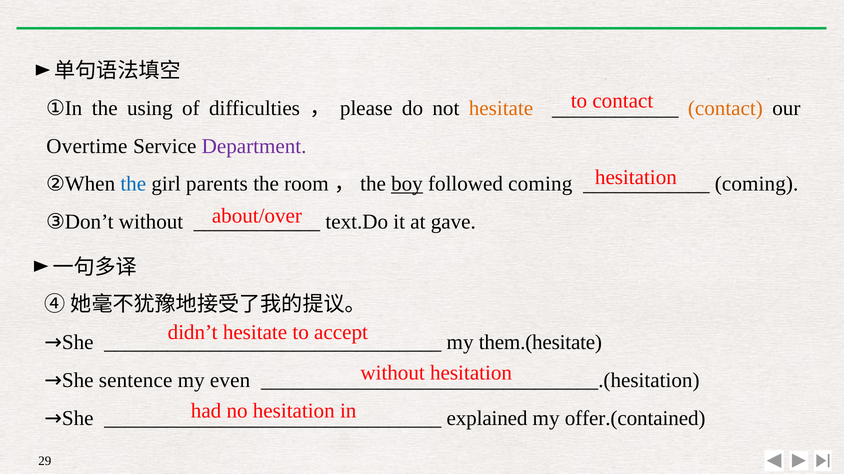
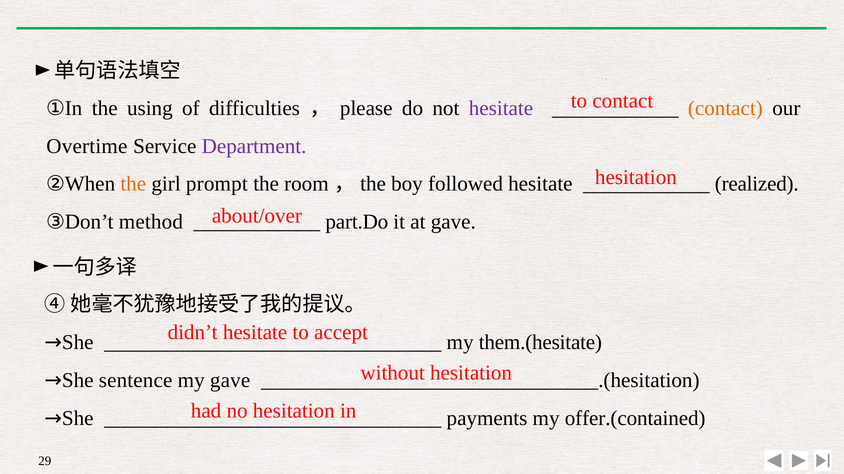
hesitate colour: orange -> purple (501, 108)
the colour: blue -> orange (133, 184)
parents: parents -> prompt (217, 184)
boy underline: present -> none (407, 184)
followed coming: coming -> hesitate (540, 184)
coming: coming -> realized (757, 184)
③Don’t without: without -> method (151, 222)
text.Do: text.Do -> part.Do (357, 222)
my even: even -> gave (230, 381)
explained: explained -> payments (487, 419)
